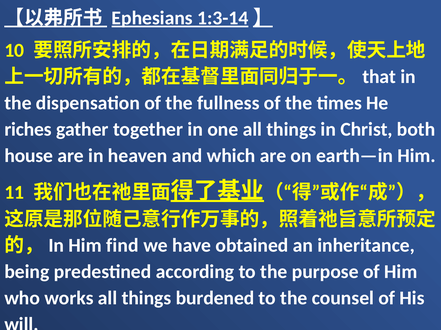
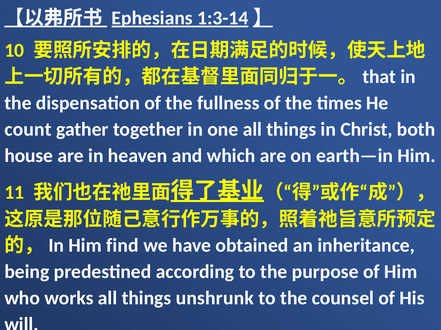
riches: riches -> count (28, 130)
burdened: burdened -> unshrunk (215, 299)
